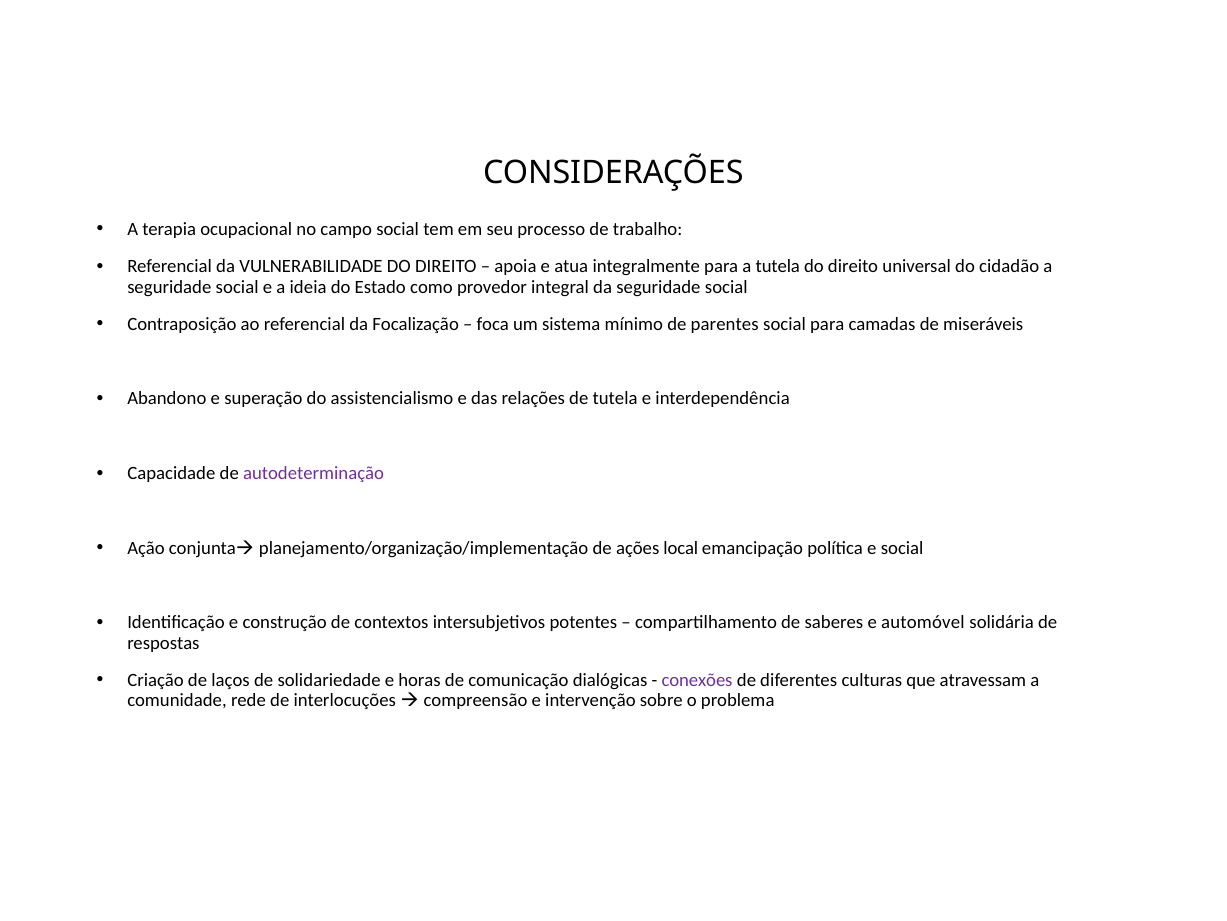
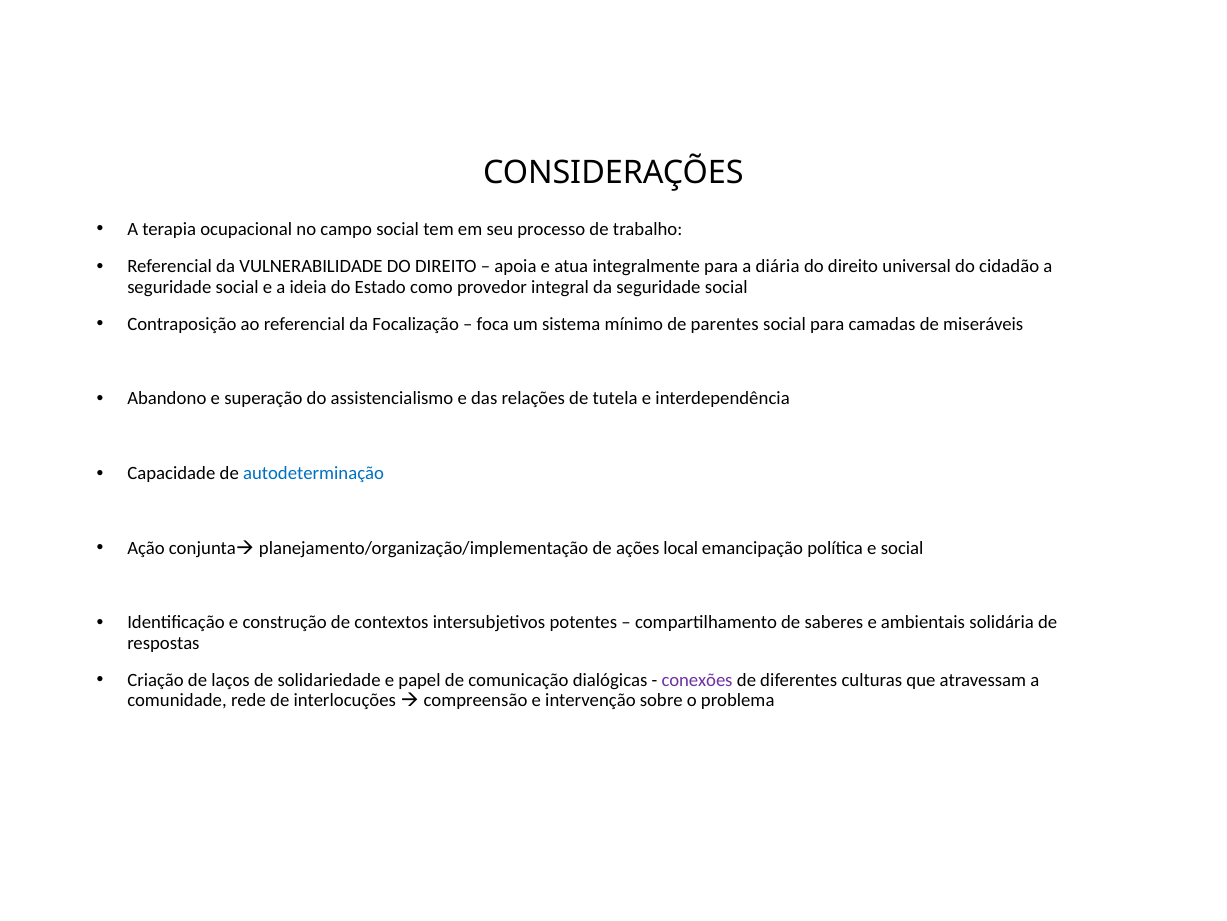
a tutela: tutela -> diária (778, 266)
autodeterminação colour: purple -> blue (314, 473)
automóvel: automóvel -> ambientais (923, 622)
horas: horas -> papel (420, 680)
